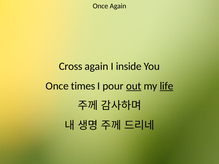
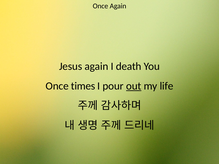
Cross: Cross -> Jesus (71, 66)
inside: inside -> death (129, 66)
life underline: present -> none (167, 86)
